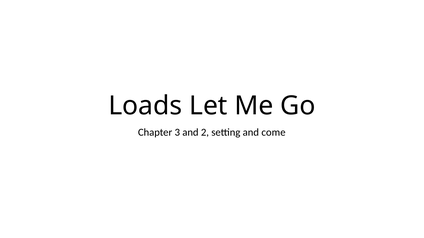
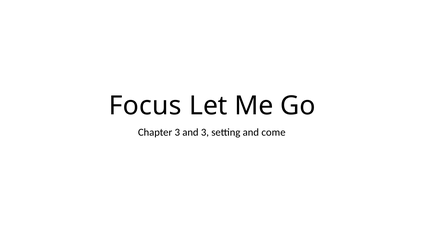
Loads: Loads -> Focus (145, 106)
and 2: 2 -> 3 (205, 133)
